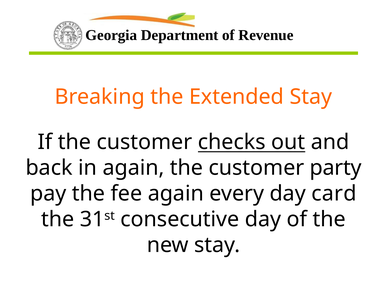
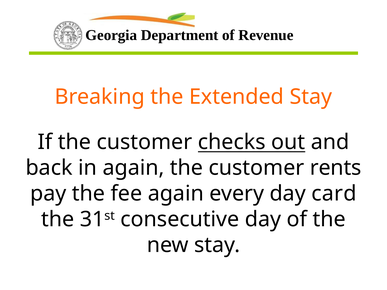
party: party -> rents (336, 168)
